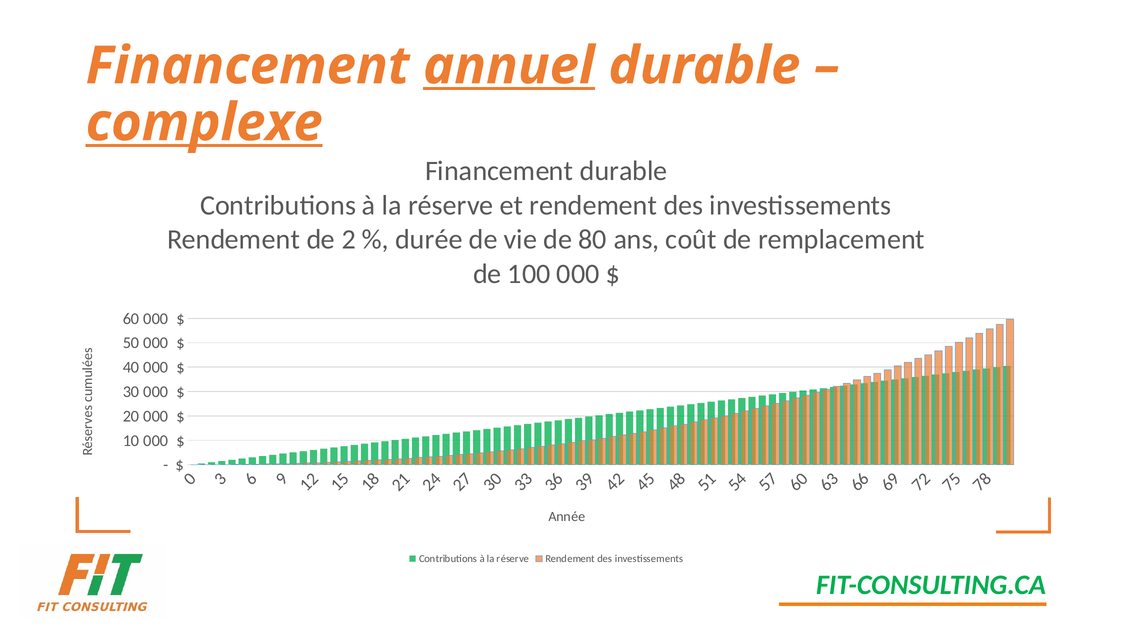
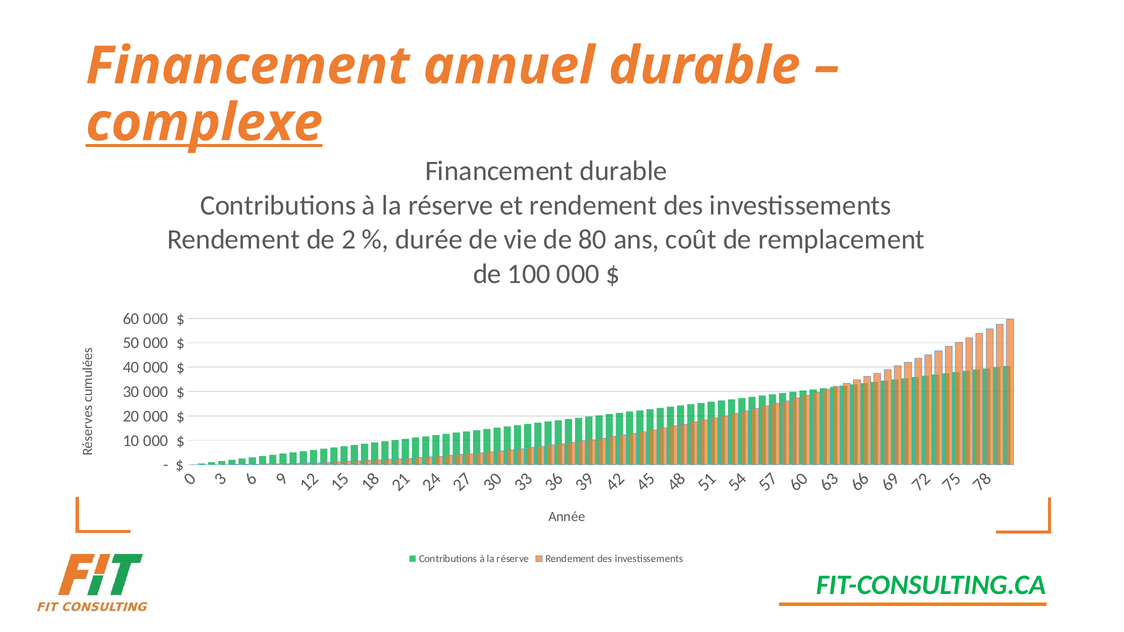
annuel underline: present -> none (509, 66)
